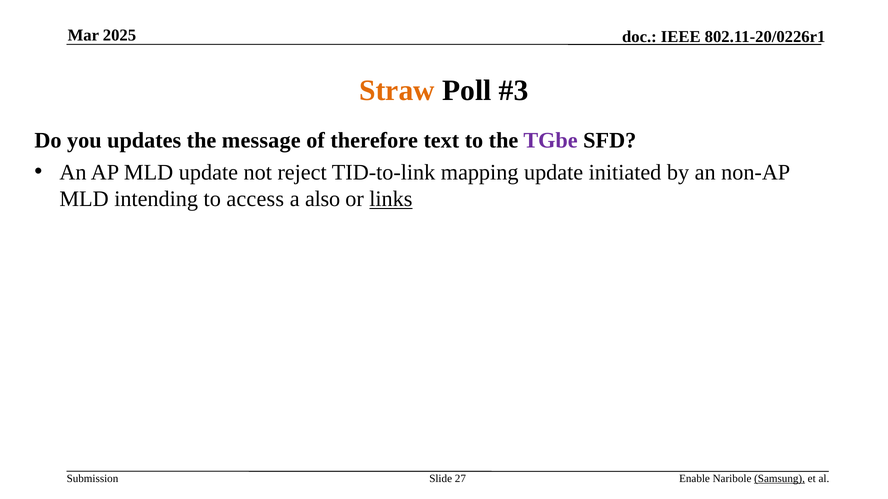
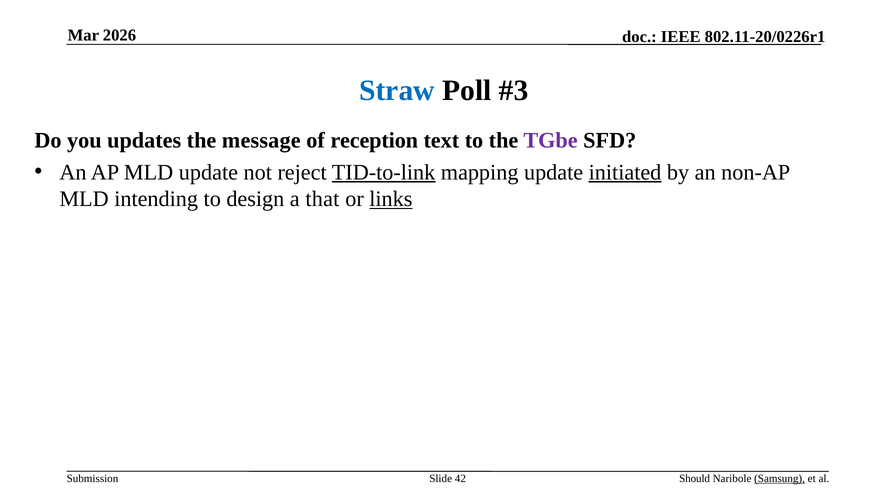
2025: 2025 -> 2026 (119, 35)
Straw colour: orange -> blue (397, 91)
therefore: therefore -> reception (374, 140)
TID-to-link underline: none -> present (384, 173)
initiated underline: none -> present (625, 173)
access: access -> design (255, 199)
also: also -> that (322, 199)
27: 27 -> 42 (460, 479)
Enable: Enable -> Should (695, 479)
